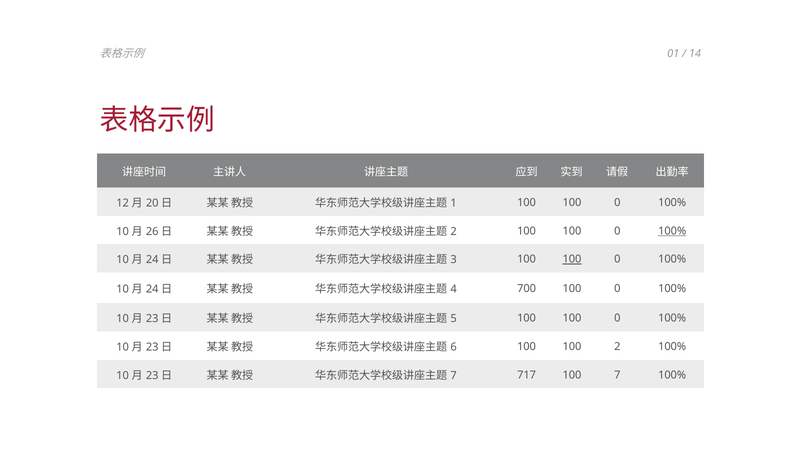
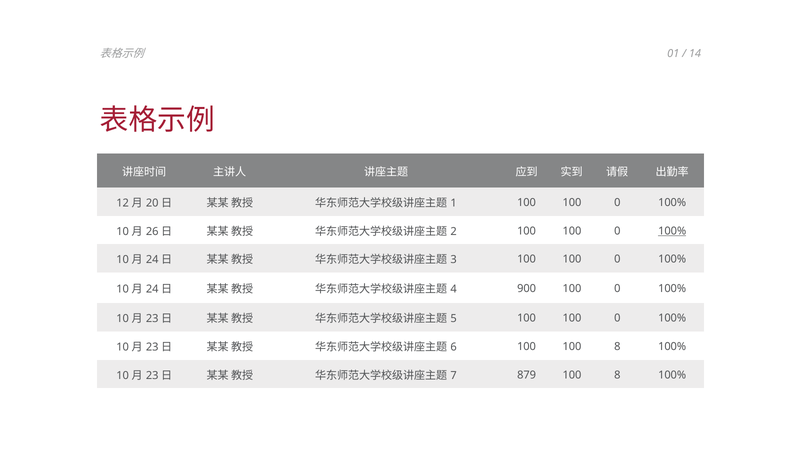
100 underline: present -> none (572, 259)
700: 700 -> 900 (527, 289)
100 100 2: 2 -> 8 (617, 346)
717: 717 -> 879 (527, 375)
7: 7 -> 8 (617, 375)
